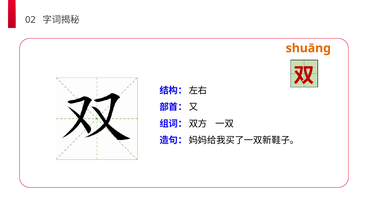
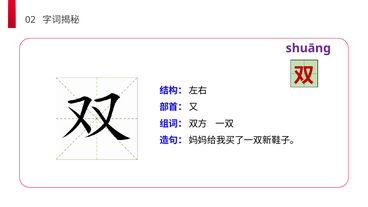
shuāng colour: orange -> purple (308, 48)
